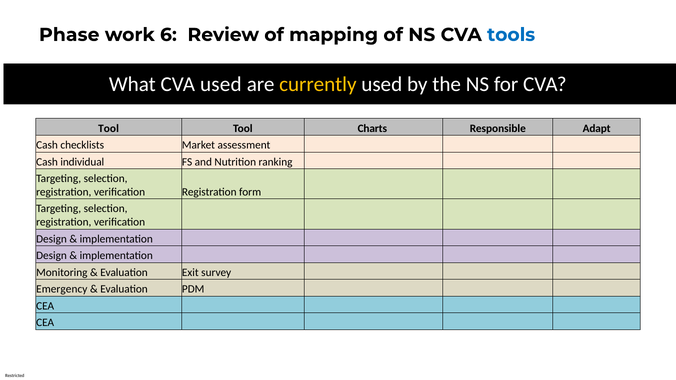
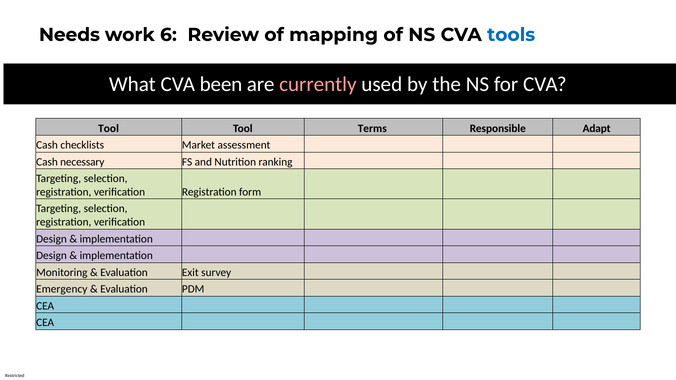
Phase: Phase -> Needs (69, 35)
CVA used: used -> been (221, 84)
currently colour: yellow -> pink (318, 84)
Charts: Charts -> Terms (372, 129)
individual: individual -> necessary (82, 162)
